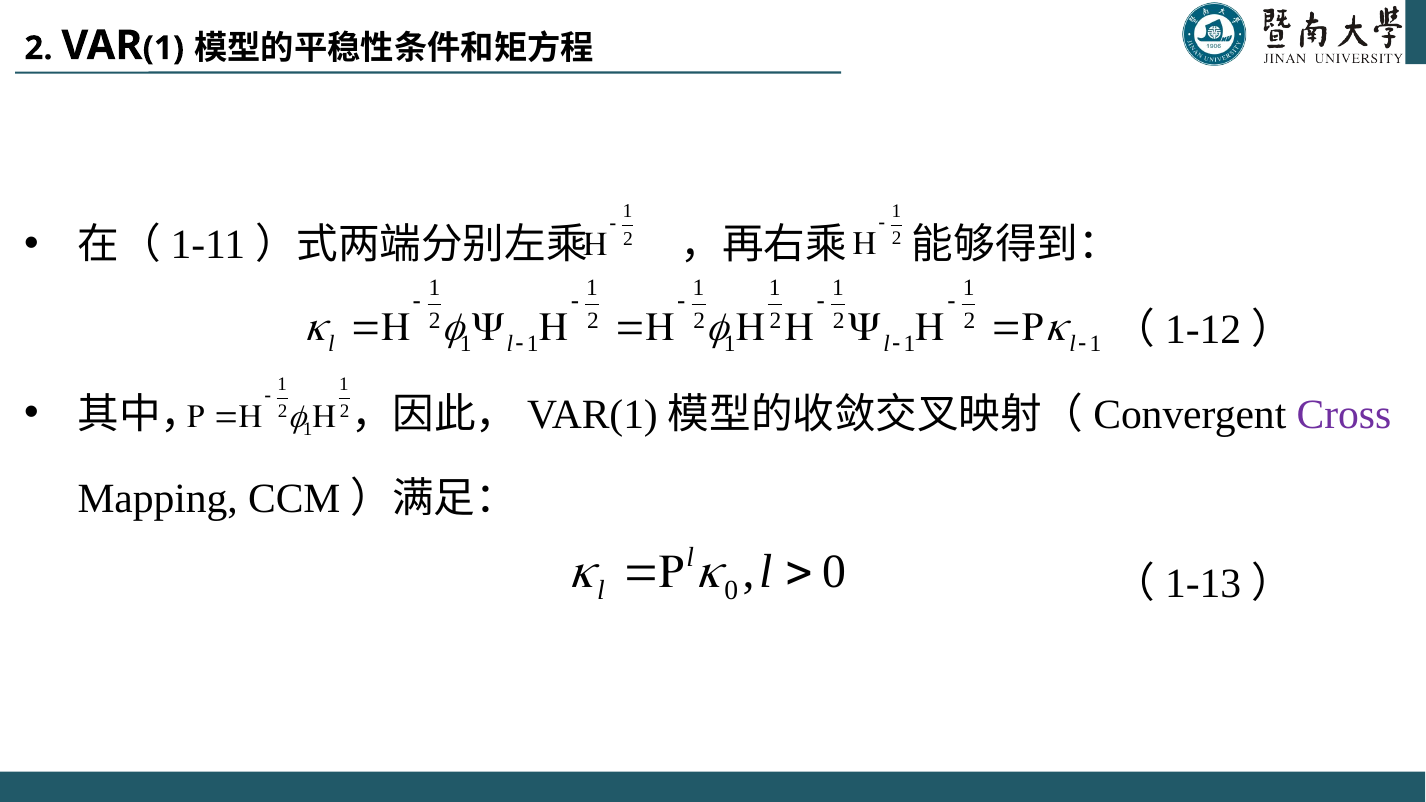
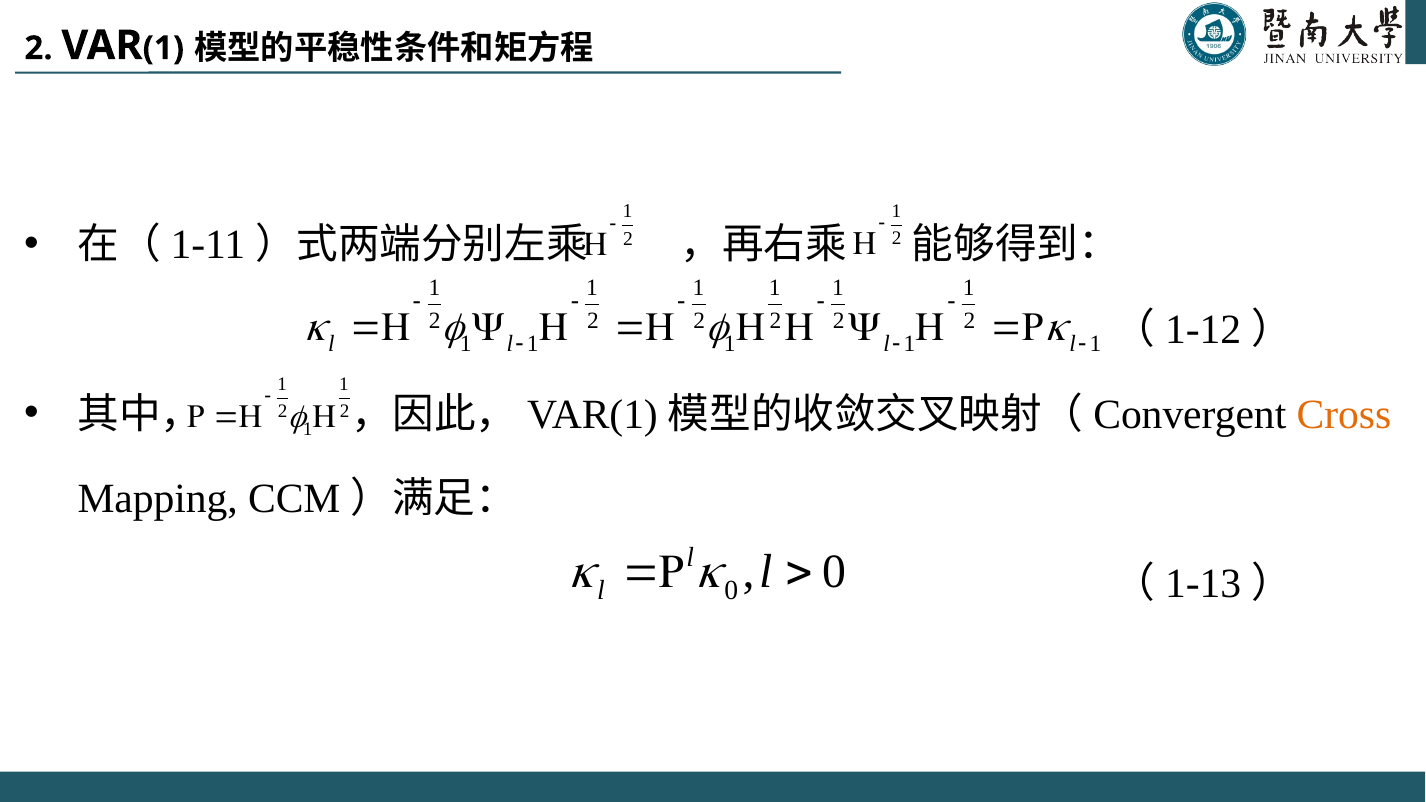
Cross colour: purple -> orange (1344, 415)
